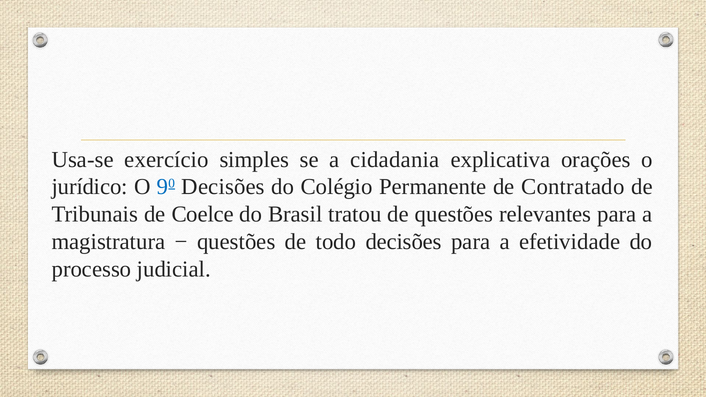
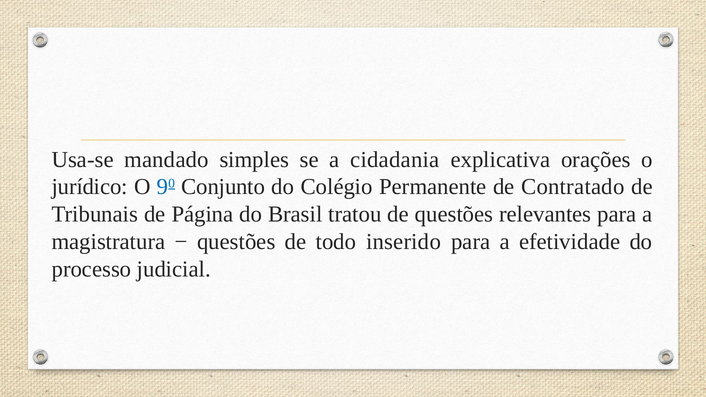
exercício: exercício -> mandado (167, 160)
90 Decisões: Decisões -> Conjunto (223, 187)
Coelce: Coelce -> Página (202, 214)
todo decisões: decisões -> inserido (404, 242)
